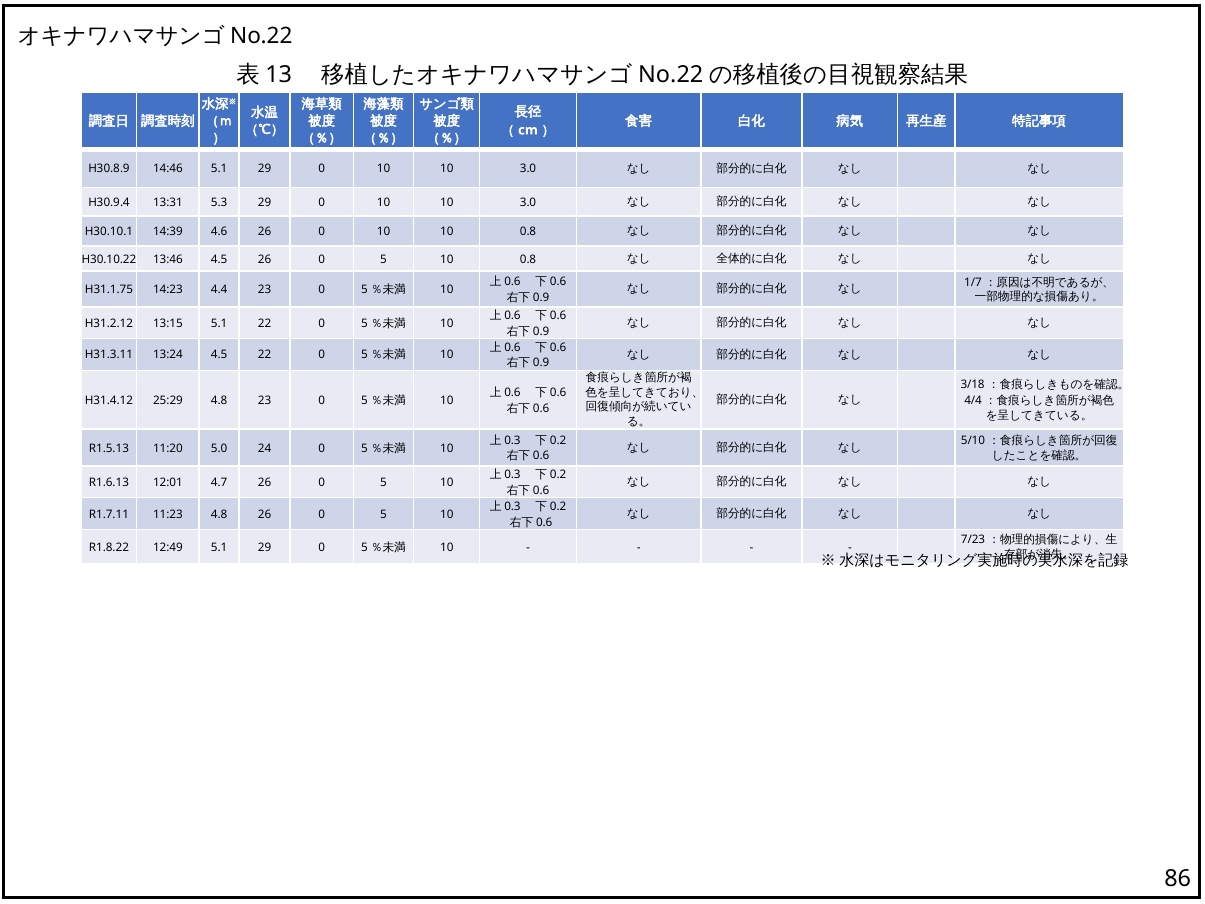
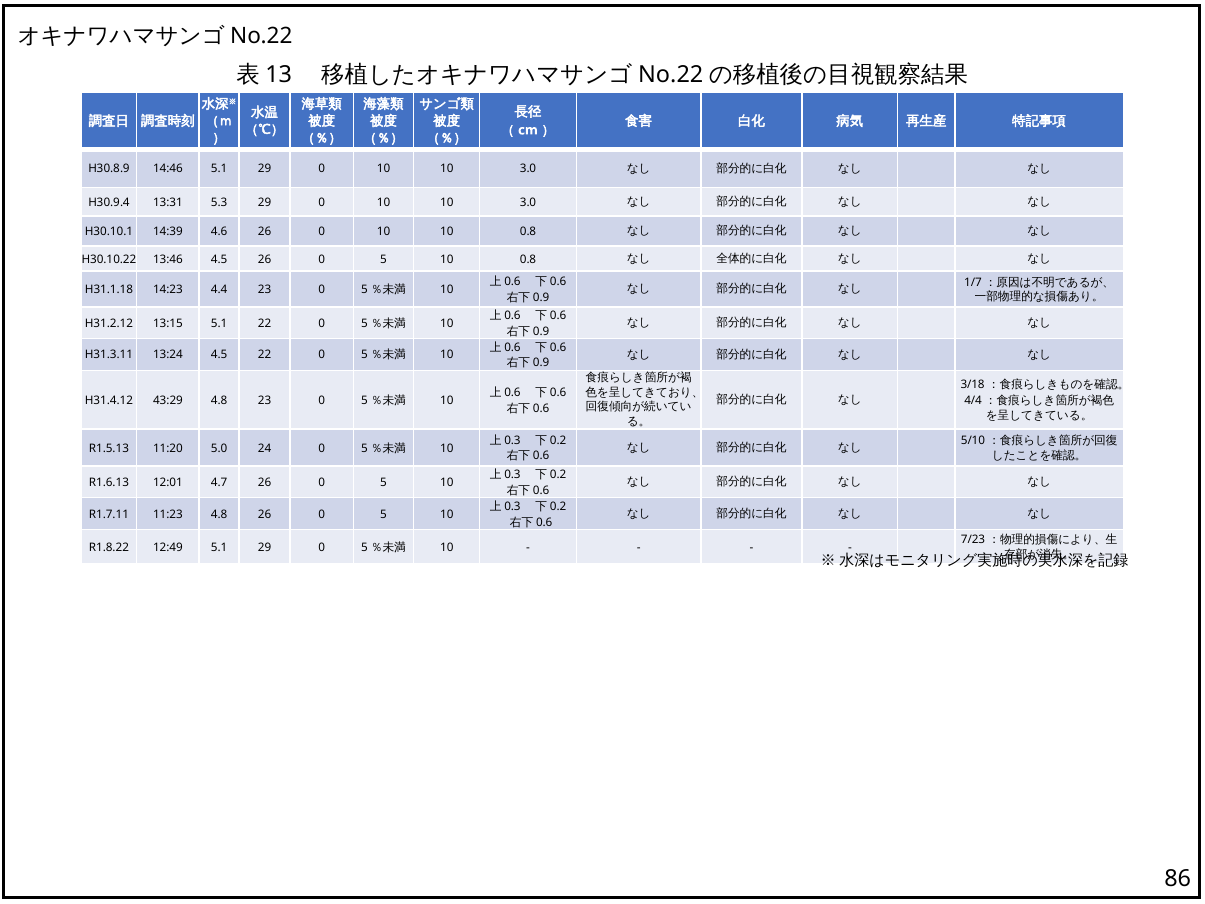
H31.1.75: H31.1.75 -> H31.1.18 (109, 290)
25:29: 25:29 -> 43:29 (168, 400)
